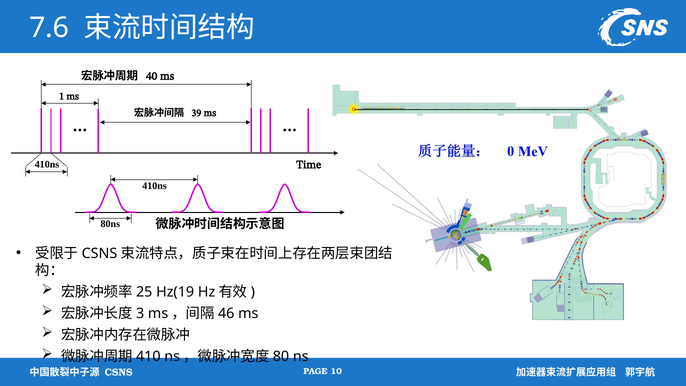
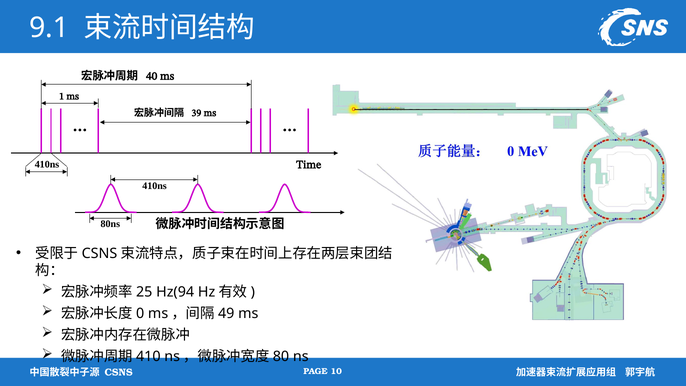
7.6: 7.6 -> 9.1 (49, 28)
Hz(19: Hz(19 -> Hz(94 (175, 292)
3: 3 -> 0 (140, 313)
46: 46 -> 49 (226, 313)
